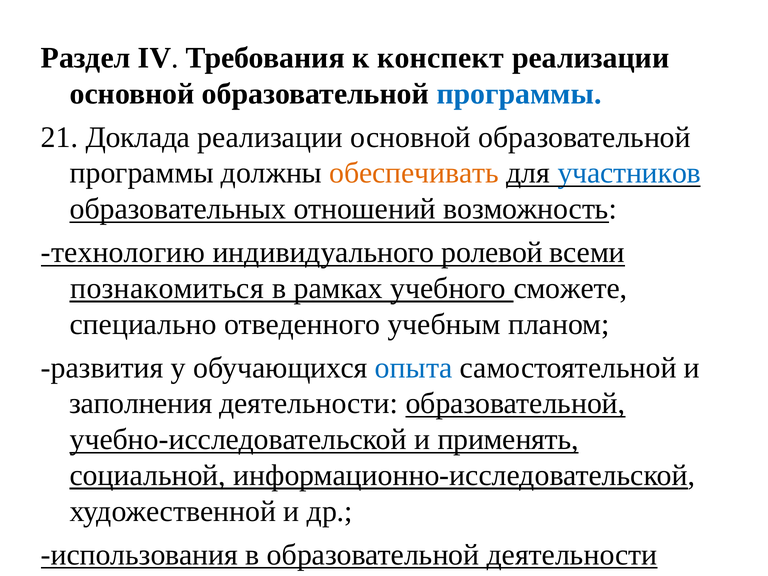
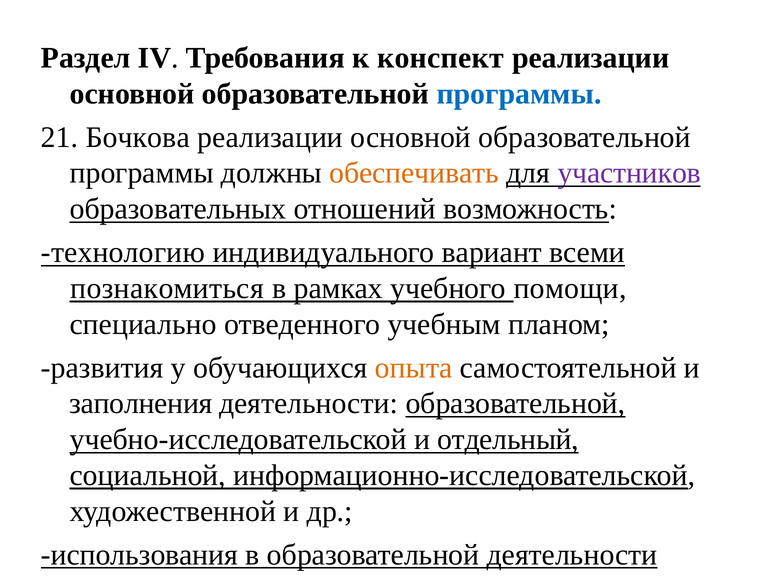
Доклада: Доклада -> Бочкова (138, 137)
участников colour: blue -> purple (629, 173)
ролевой: ролевой -> вариант (492, 253)
сможете: сможете -> помощи (570, 288)
опыта colour: blue -> orange (414, 368)
применять: применять -> отдельный (508, 439)
